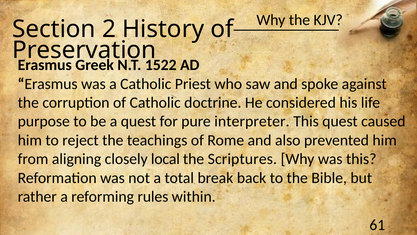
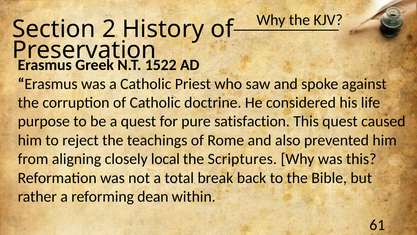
interpreter: interpreter -> satisfaction (252, 121)
rules: rules -> dean (153, 196)
